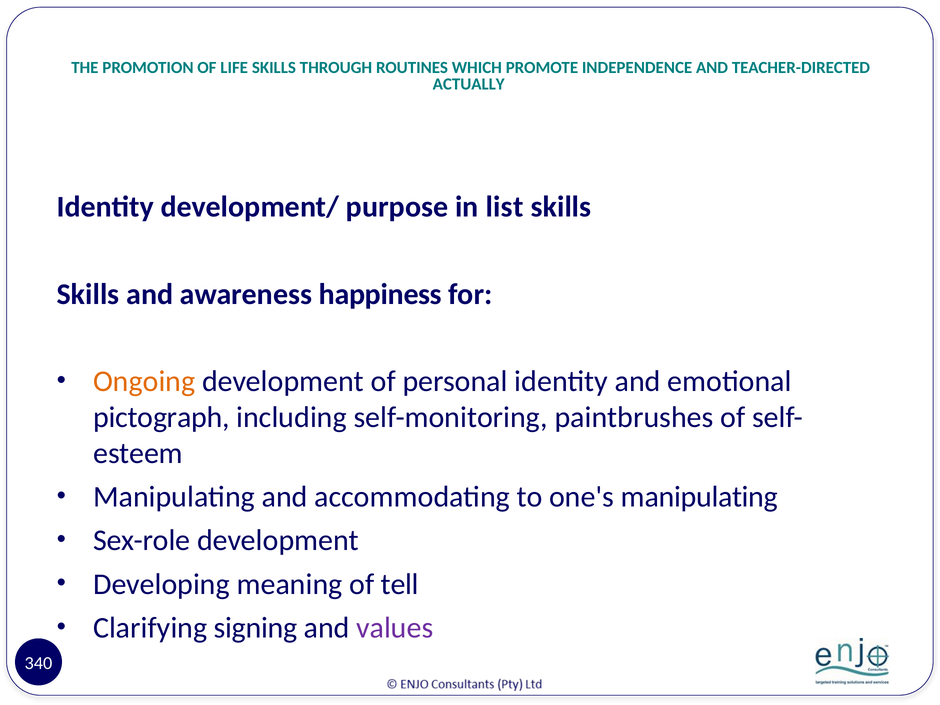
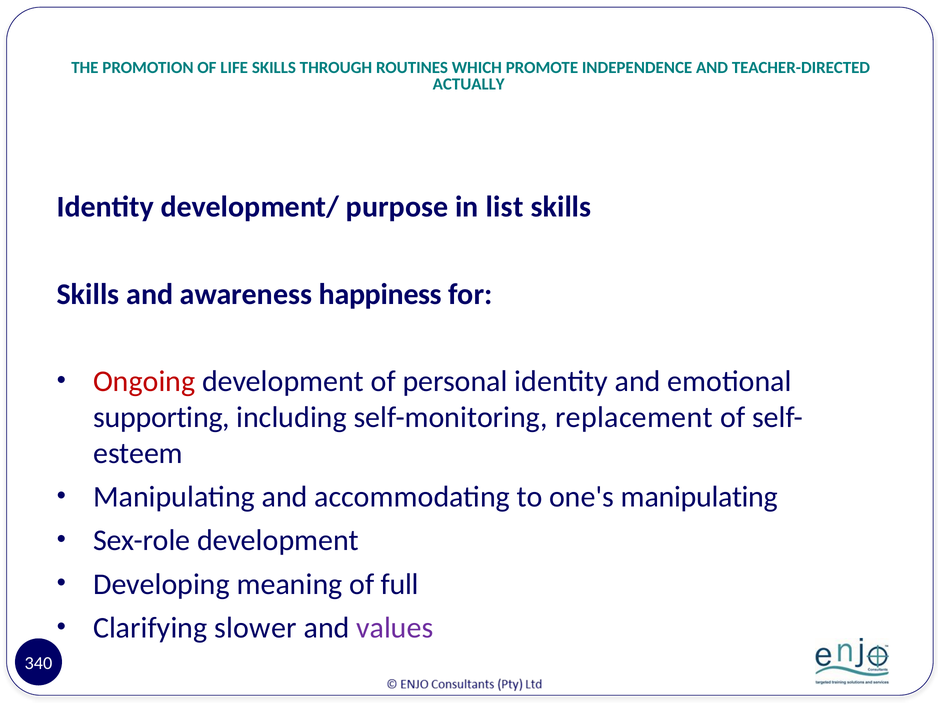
Ongoing colour: orange -> red (144, 381)
pictograph: pictograph -> supporting (161, 417)
paintbrushes: paintbrushes -> replacement (634, 417)
tell: tell -> full (400, 584)
signing: signing -> slower (255, 628)
